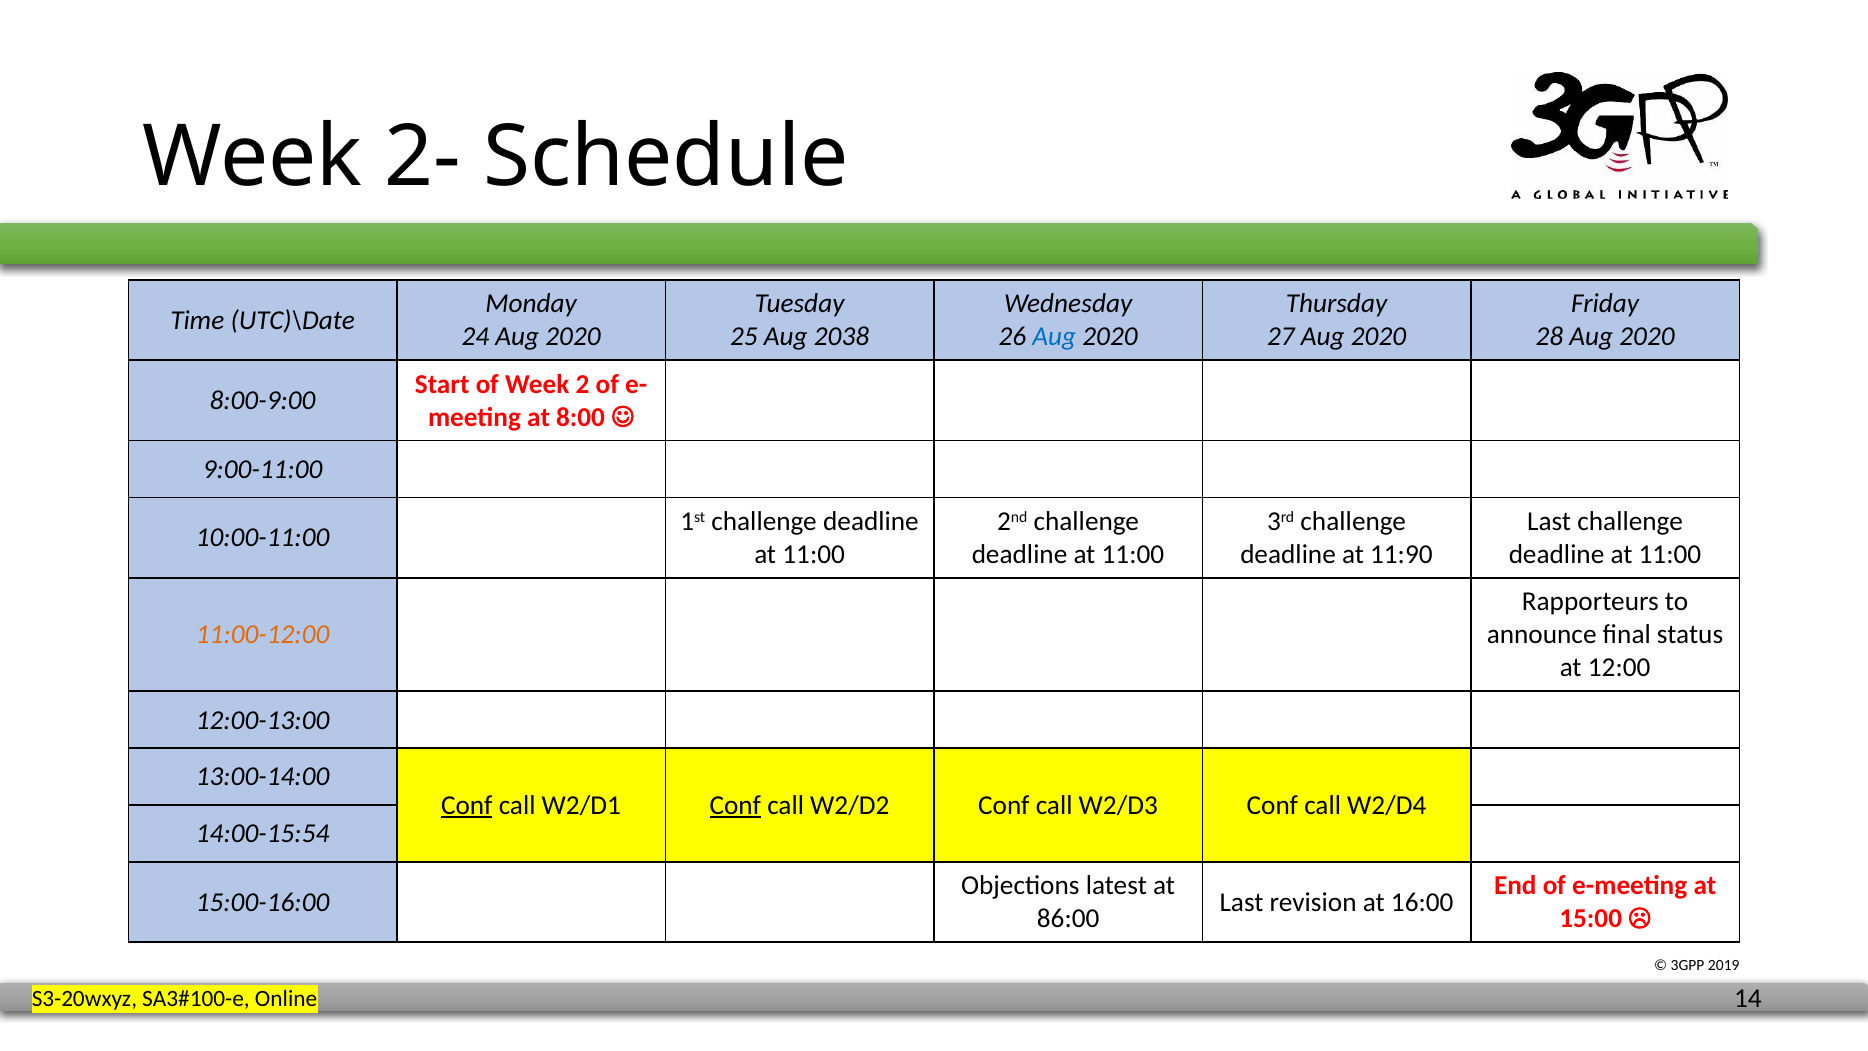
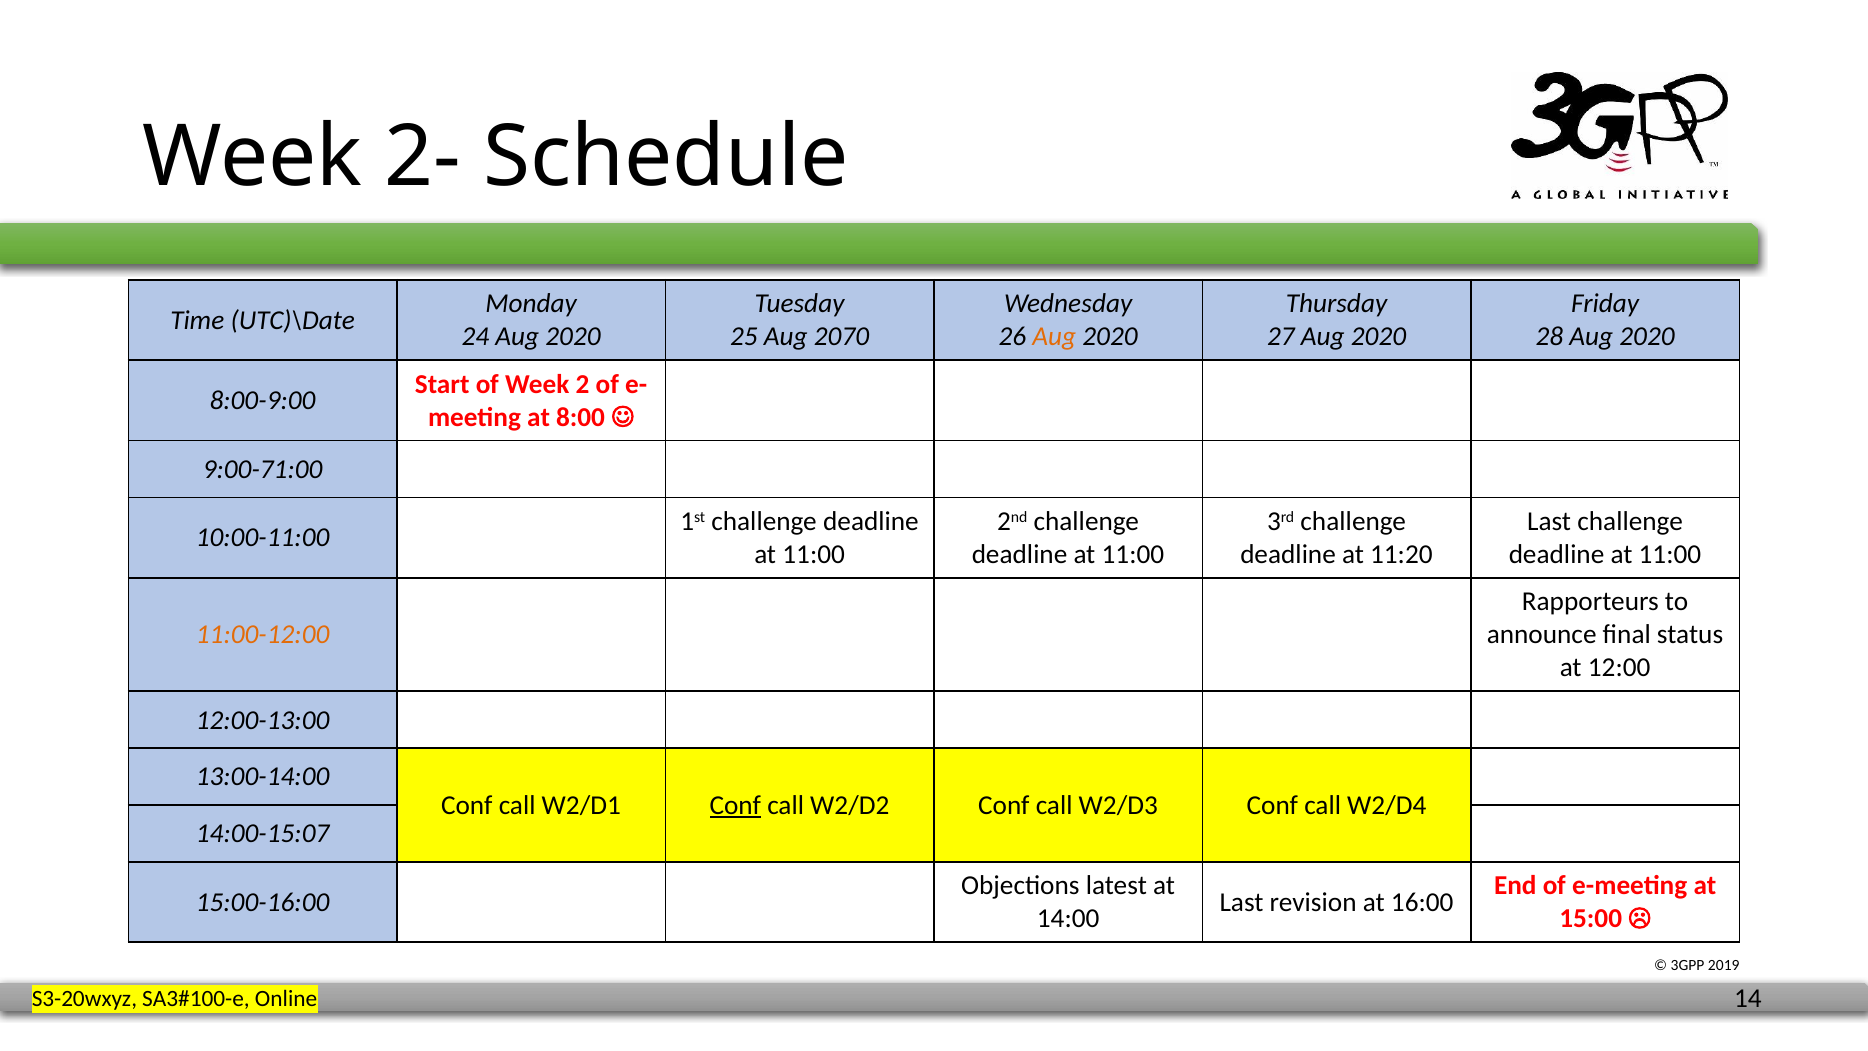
2038: 2038 -> 2070 (842, 337)
Aug colour: blue -> orange (1054, 337)
9:00-11:00: 9:00-11:00 -> 9:00-71:00 (263, 469)
11:90: 11:90 -> 11:20 (1401, 554)
Conf underline: present -> none (467, 805)
14:00-15:54: 14:00-15:54 -> 14:00-15:07 (263, 833)
86:00: 86:00 -> 14:00 (1068, 919)
